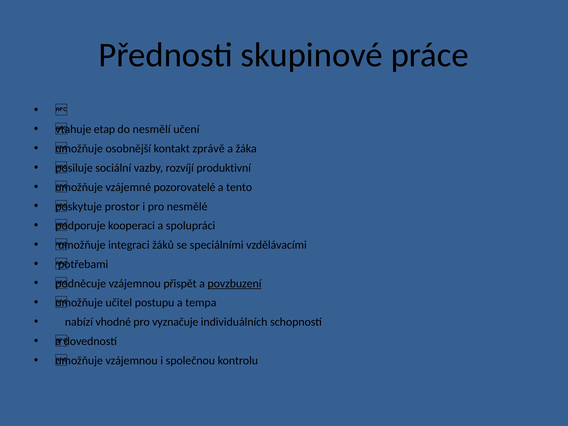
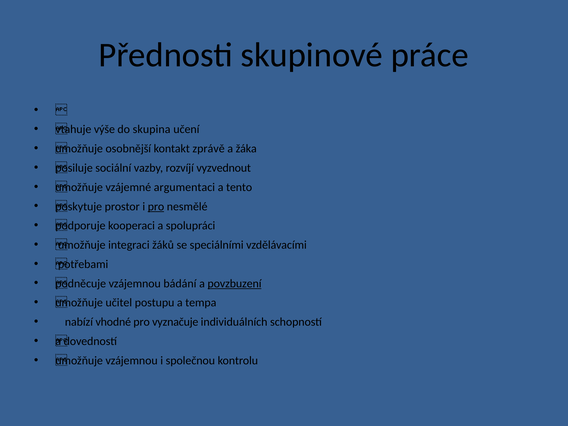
etap: etap -> výše (104, 129)
nesmělí: nesmělí -> skupina (152, 129)
produktivní: produktivní -> vyzvednout (224, 168)
pozorovatelé: pozorovatelé -> argumentaci (184, 187)
pro underline: none -> present (156, 206)
přispět: přispět -> bádání (180, 283)
